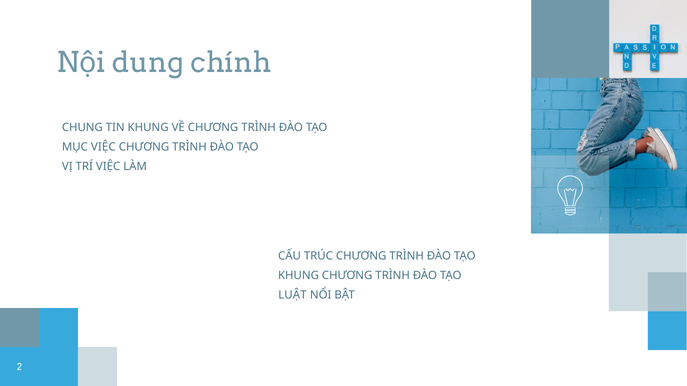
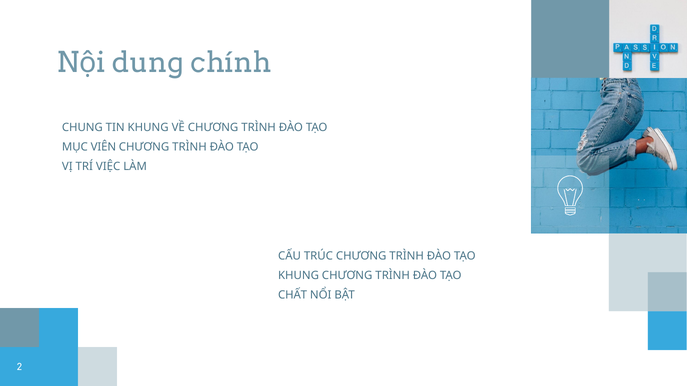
MỤC VIỆC: VIỆC -> VIÊN (103, 147)
LUẬT: LUẬT -> CHẤT (293, 295)
